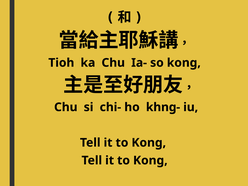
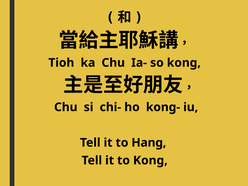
khng-: khng- -> kong- (163, 107)
Kong: Kong -> Hang (149, 143)
